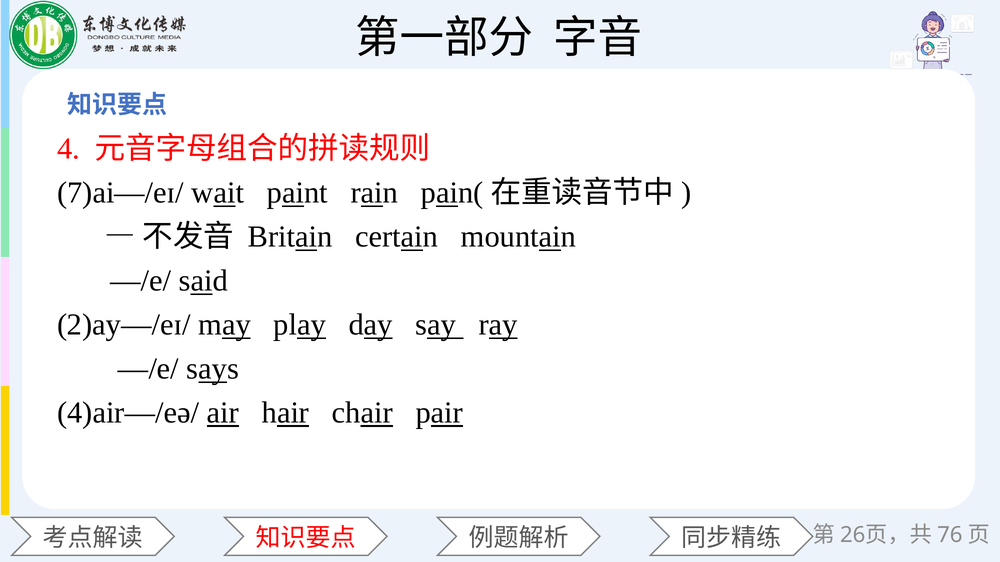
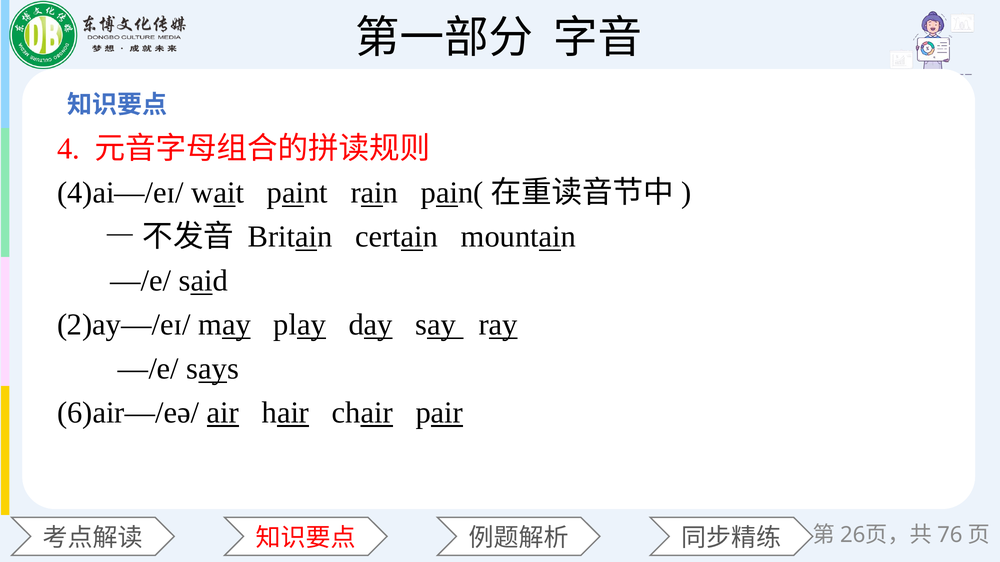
7)ai—/eɪ/: 7)ai—/eɪ/ -> 4)ai—/eɪ/ (120, 193)
4)air—/eə/: 4)air—/eə/ -> 6)air—/eə/ (128, 413)
